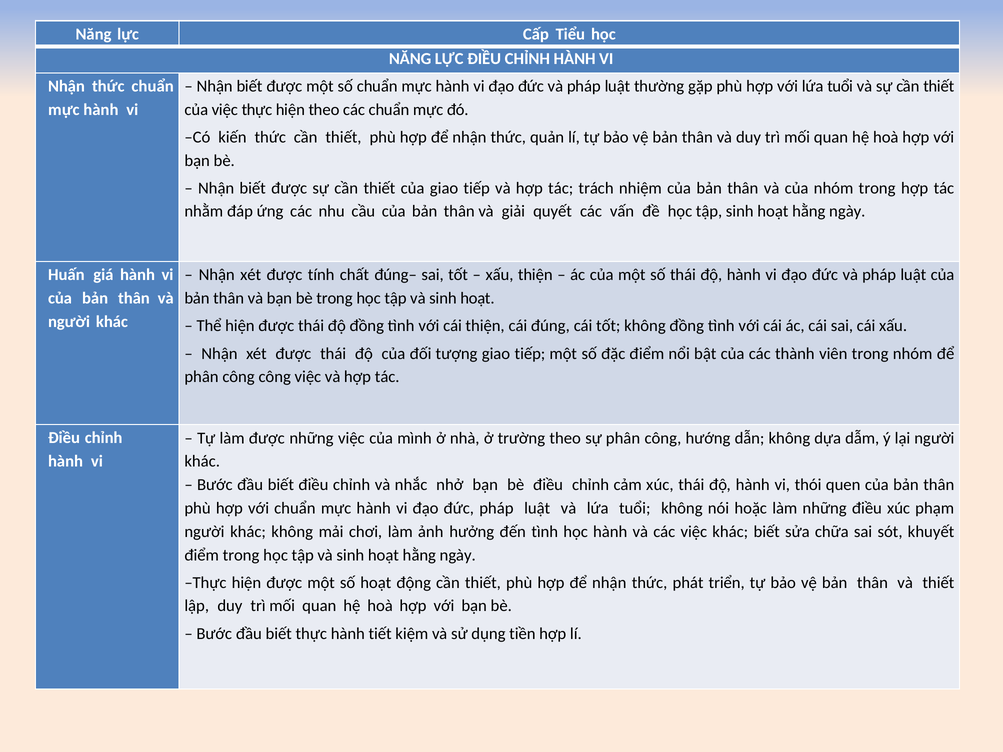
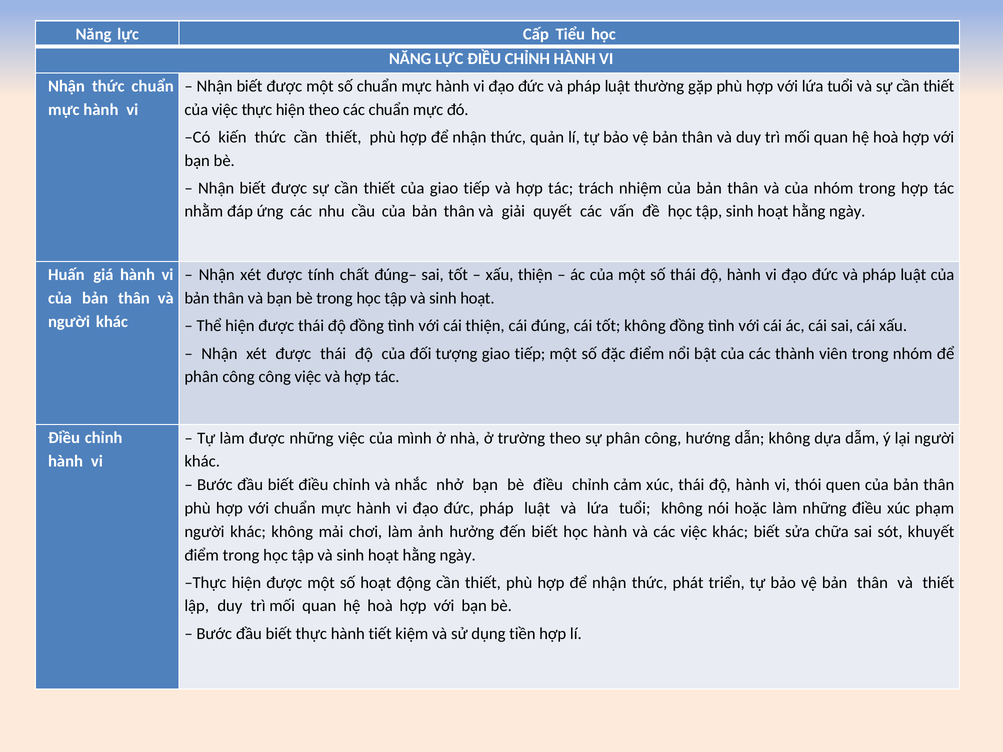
đến tình: tình -> biết (545, 532)
